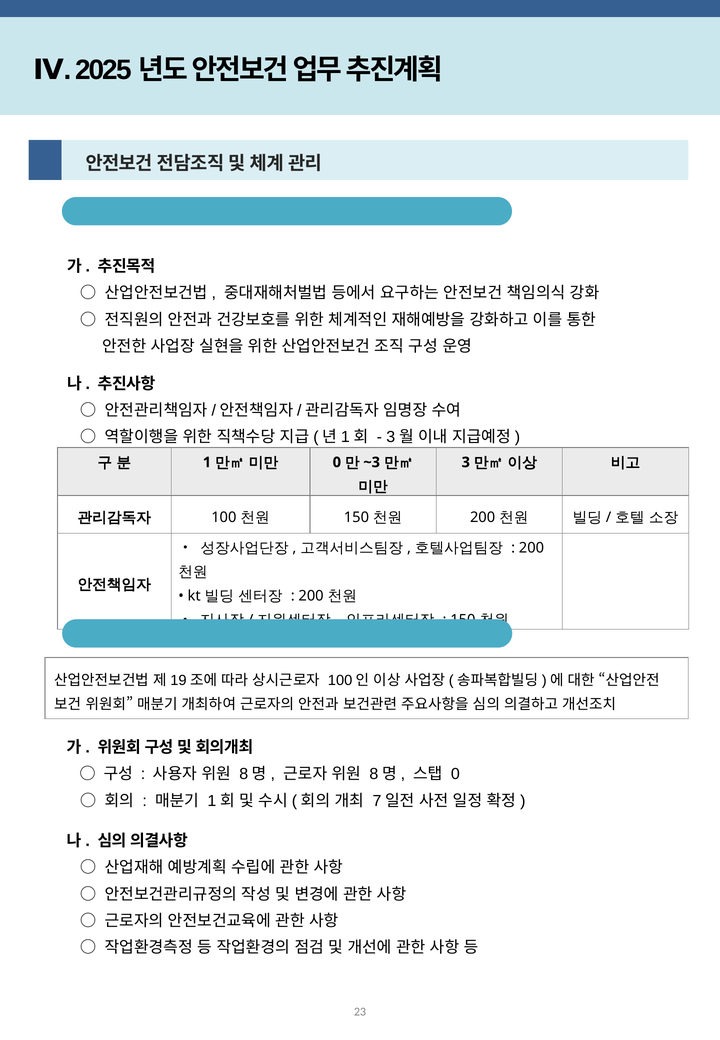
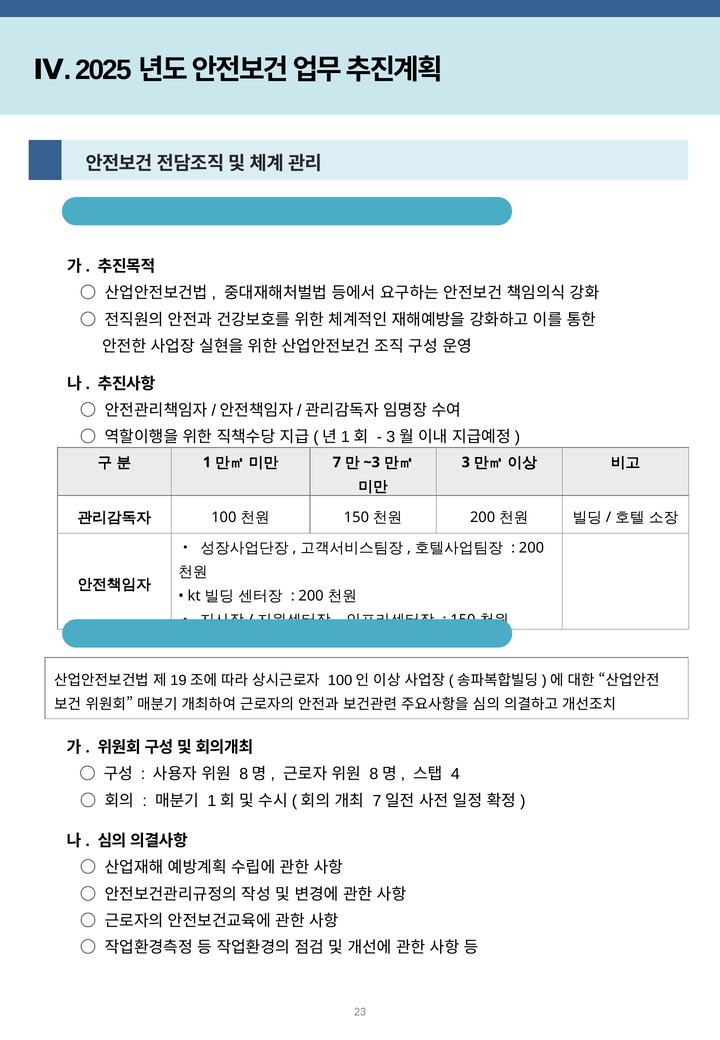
0: 0 -> 7 (337, 462)
0: 0 -> 4 (455, 774)
